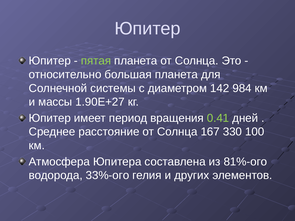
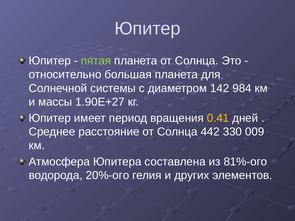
0.41 colour: light green -> yellow (218, 118)
167: 167 -> 442 (210, 132)
100: 100 -> 009 (255, 132)
33%-ого: 33%-ого -> 20%-ого (107, 176)
